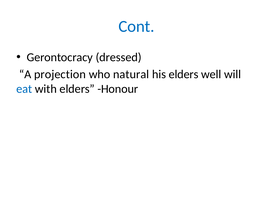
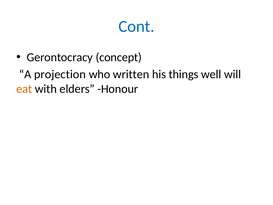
dressed: dressed -> concept (119, 57)
natural: natural -> written (131, 74)
his elders: elders -> things (184, 74)
eat colour: blue -> orange (24, 89)
